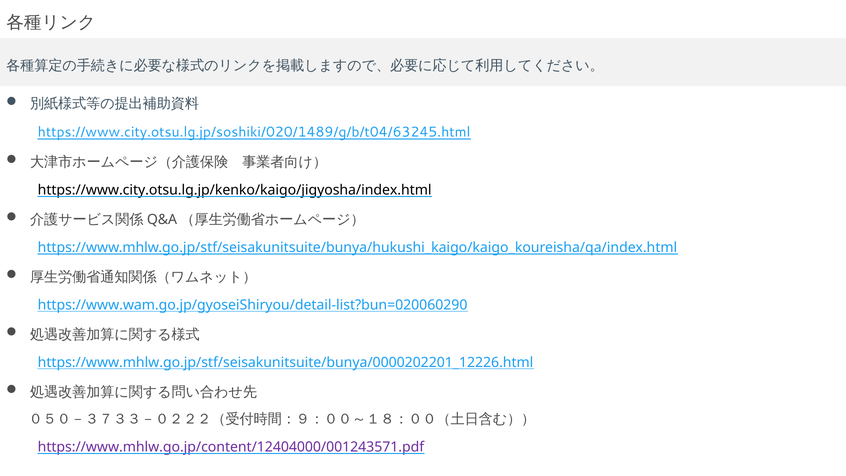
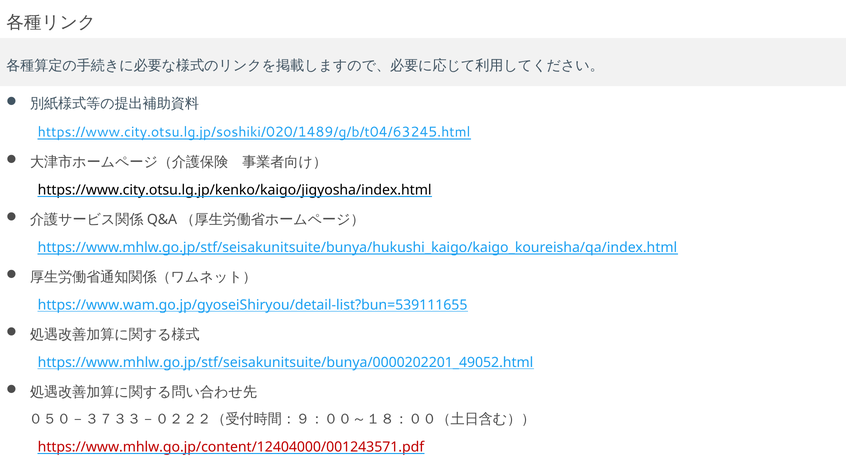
https://www.wam.go.jp/gyoseiShiryou/detail-list?bun=020060290: https://www.wam.go.jp/gyoseiShiryou/detail-list?bun=020060290 -> https://www.wam.go.jp/gyoseiShiryou/detail-list?bun=539111655 (253, 305)
https://www.mhlw.go.jp/stf/seisakunitsuite/bunya/0000202201_12226.html: https://www.mhlw.go.jp/stf/seisakunitsuite/bunya/0000202201_12226.html -> https://www.mhlw.go.jp/stf/seisakunitsuite/bunya/0000202201_49052.html (286, 362)
https://www.mhlw.go.jp/content/12404000/001243571.pdf colour: purple -> red (231, 447)
